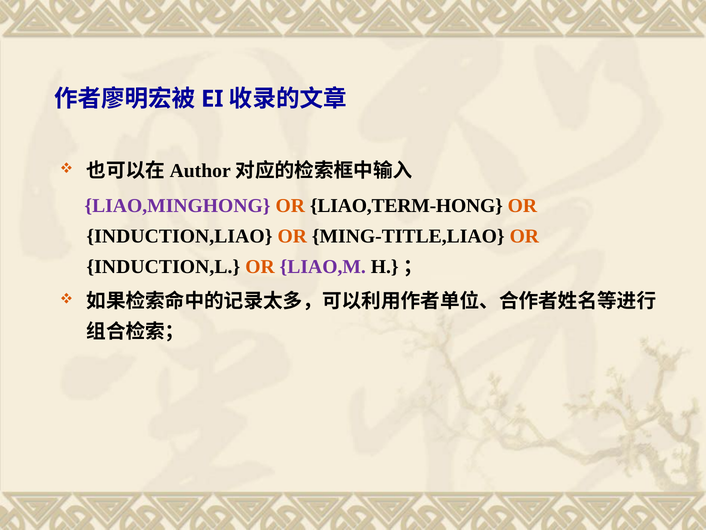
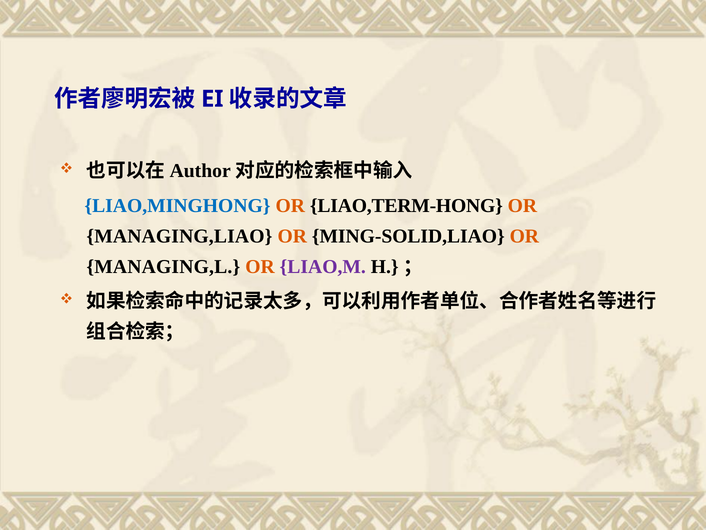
LIAO,MINGHONG colour: purple -> blue (177, 205)
INDUCTION,LIAO: INDUCTION,LIAO -> MANAGING,LIAO (179, 236)
MING-TITLE,LIAO: MING-TITLE,LIAO -> MING-SOLID,LIAO (408, 236)
INDUCTION,L: INDUCTION,L -> MANAGING,L (163, 267)
